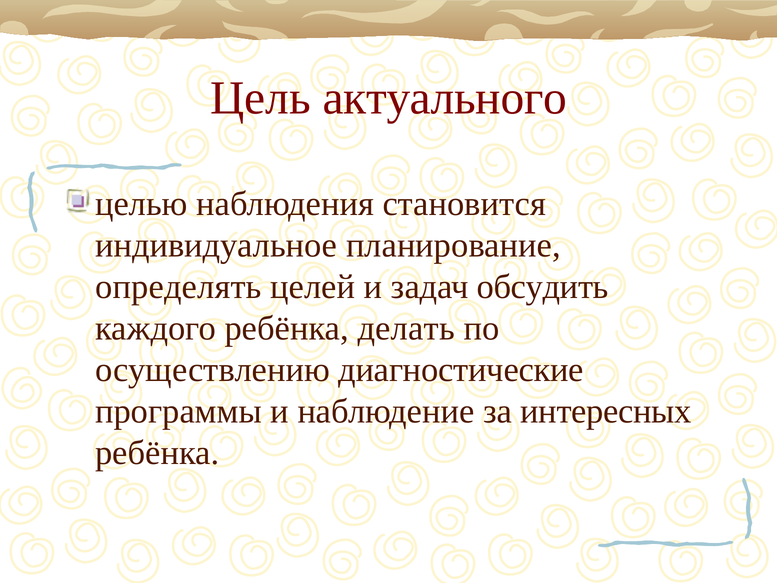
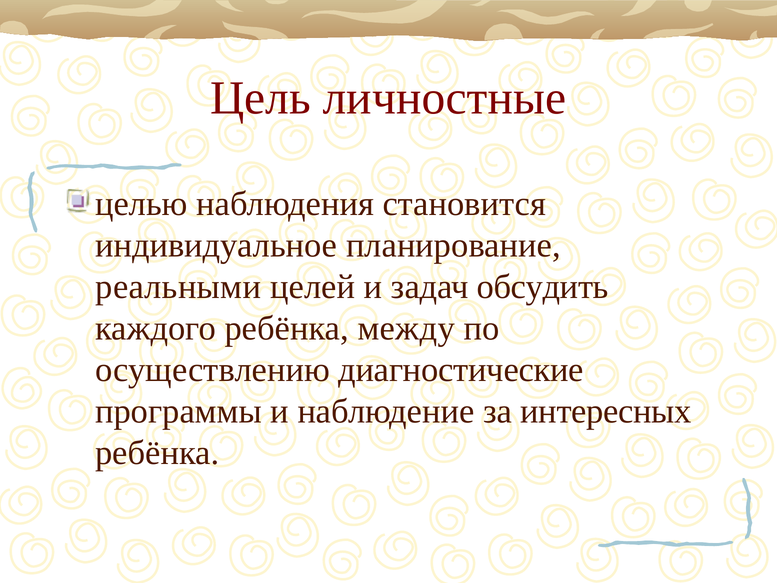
актуального: актуального -> личностные (445, 98)
определять: определять -> реальными (178, 287)
делать: делать -> между (406, 328)
